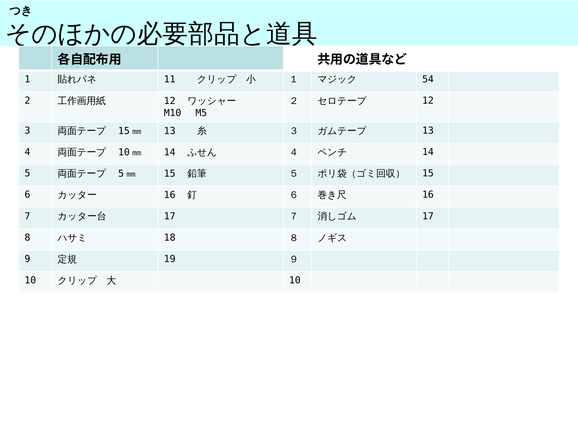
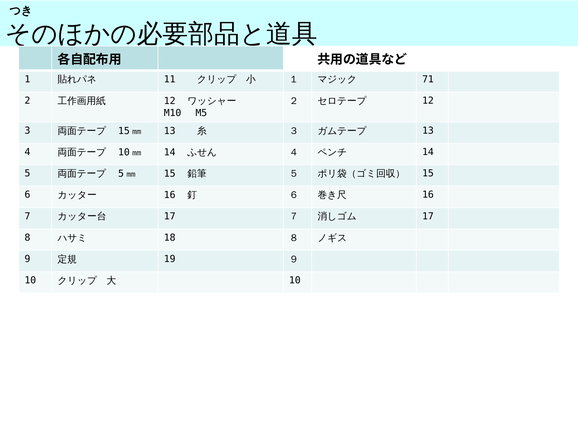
54: 54 -> 71 (428, 79)
